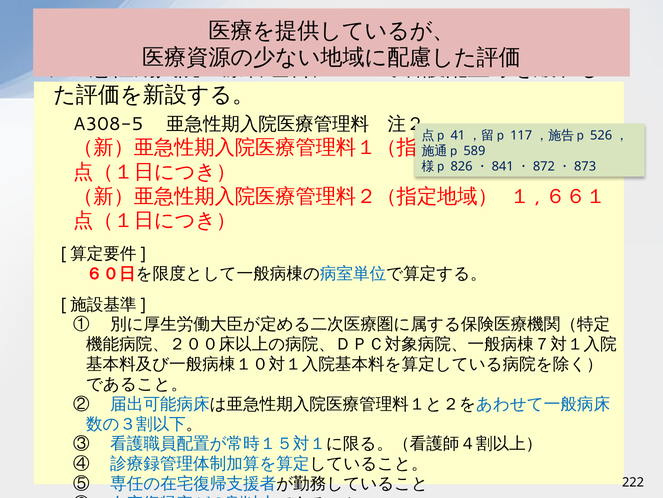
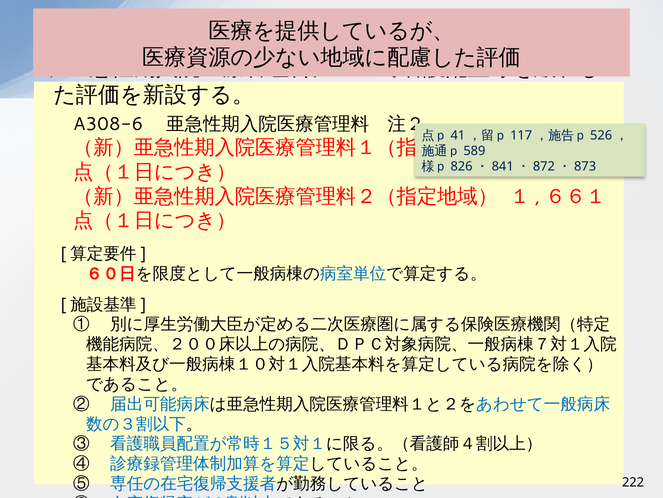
A308-5: A308-5 -> A308-6 (108, 124)
